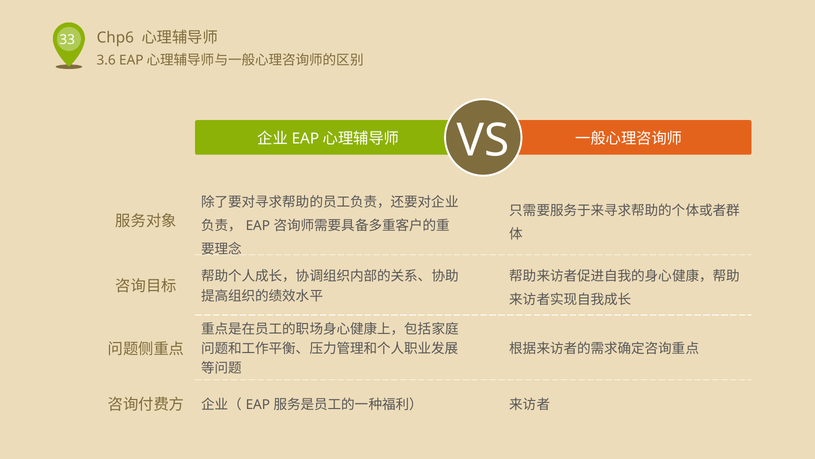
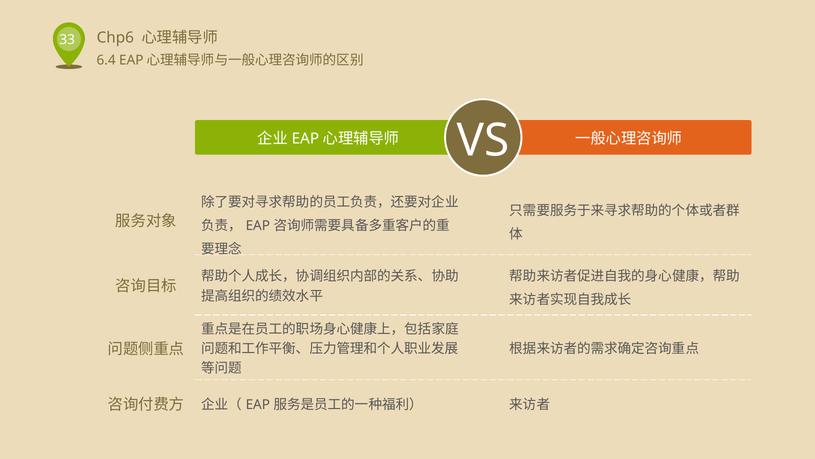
3.6: 3.6 -> 6.4 (106, 60)
